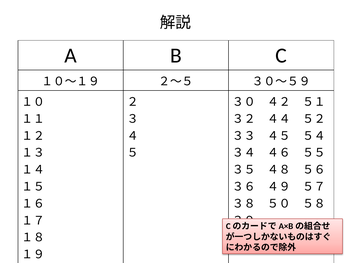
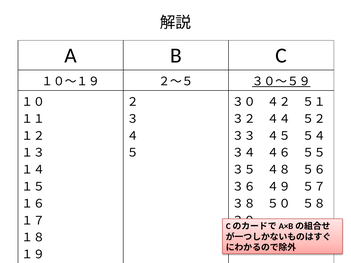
３０～５９ underline: none -> present (281, 82)
